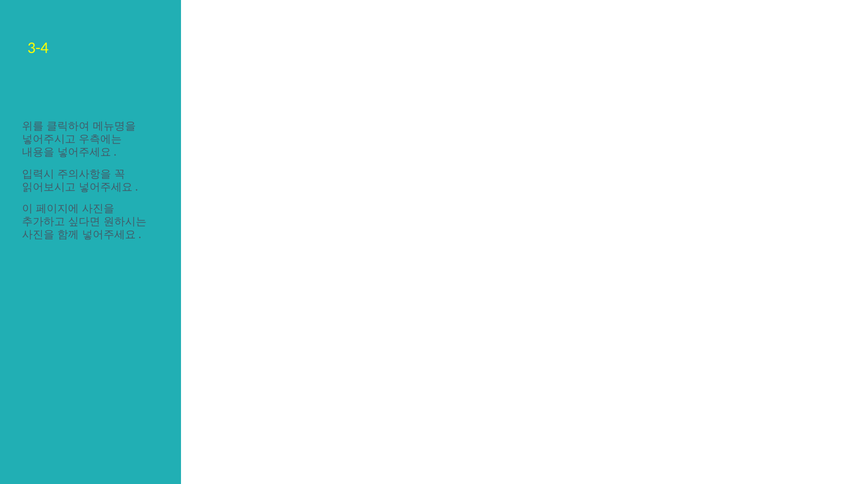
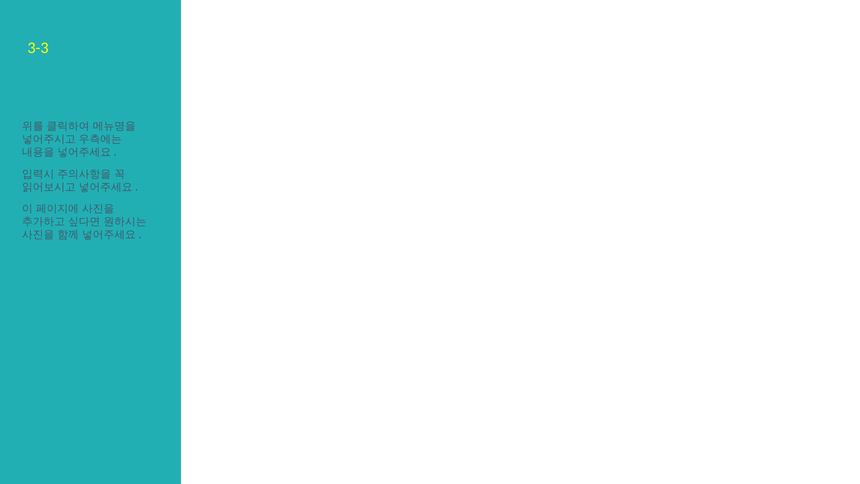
3-4: 3-4 -> 3-3 (38, 48)
